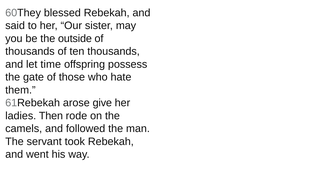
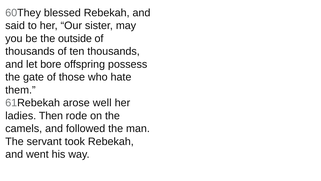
time: time -> bore (51, 64)
give: give -> well (102, 103)
